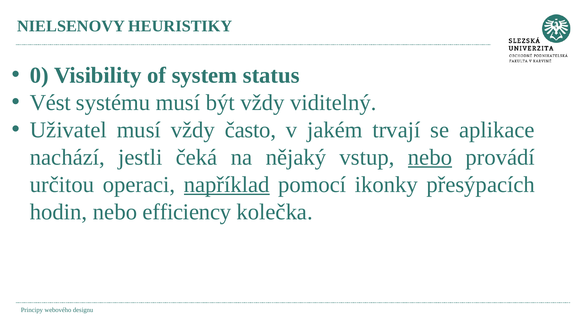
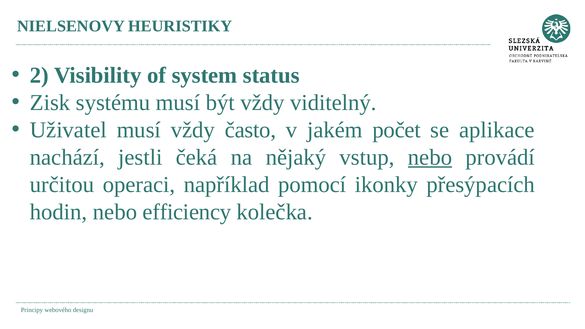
0: 0 -> 2 (39, 75)
Vést: Vést -> Zisk (50, 103)
trvají: trvají -> počet (397, 130)
například underline: present -> none (227, 185)
